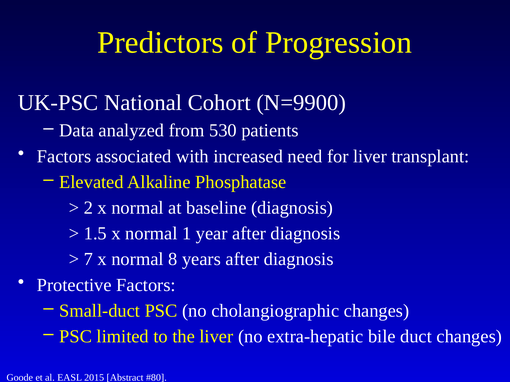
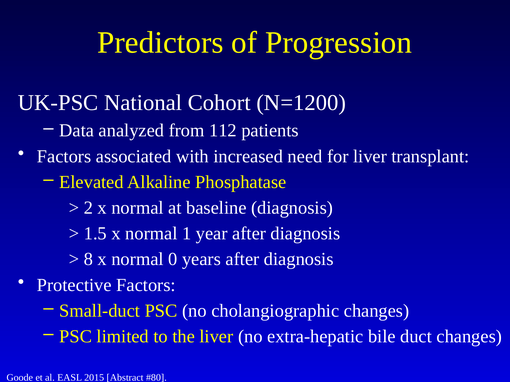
N=9900: N=9900 -> N=1200 (301, 103)
530: 530 -> 112 (223, 131)
7: 7 -> 8 (88, 260)
8: 8 -> 0 (173, 260)
